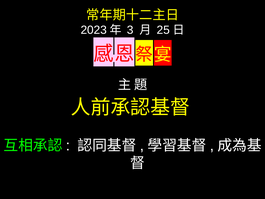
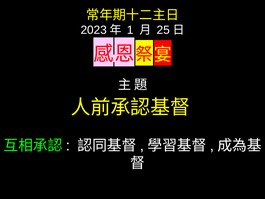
3: 3 -> 1 (130, 30)
